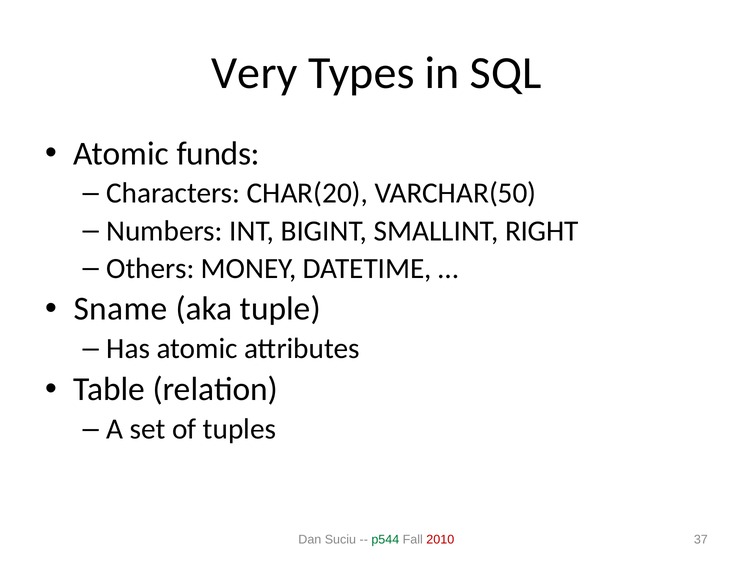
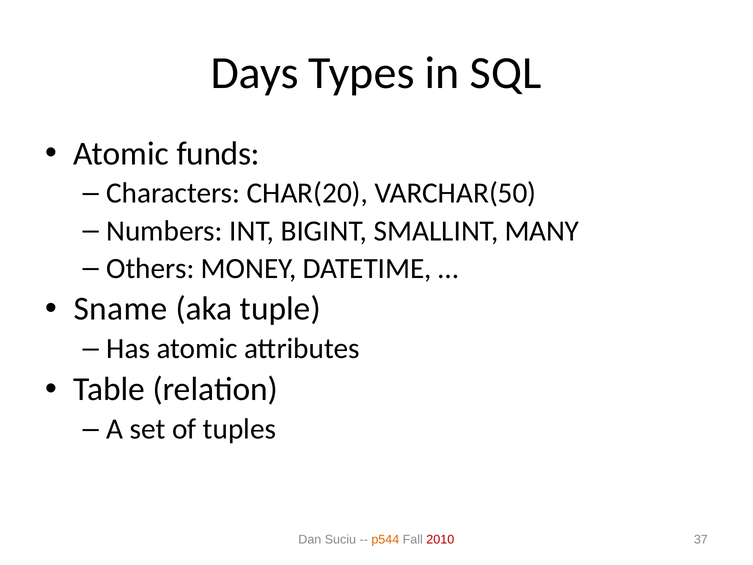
Very: Very -> Days (255, 73)
RIGHT: RIGHT -> MANY (542, 231)
p544 colour: green -> orange (385, 539)
